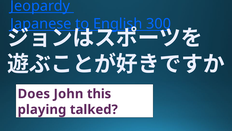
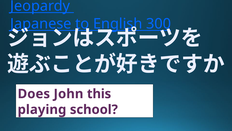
talked: talked -> school (94, 109)
